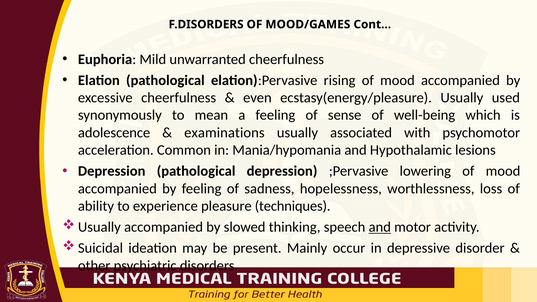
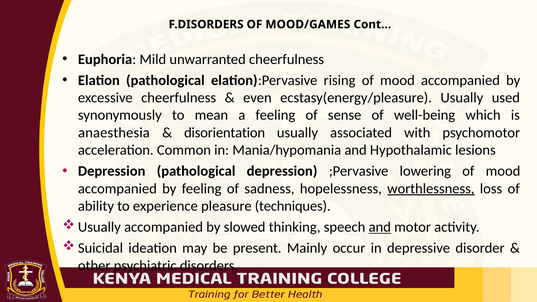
adolescence: adolescence -> anaesthesia (114, 133)
examinations: examinations -> disorientation (225, 133)
worthlessness underline: none -> present (431, 189)
